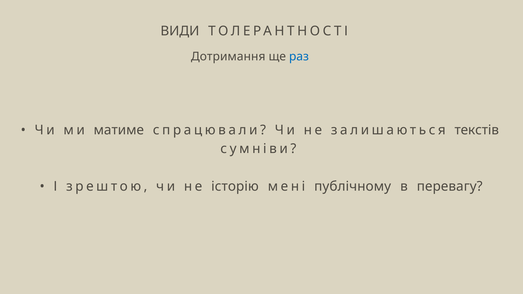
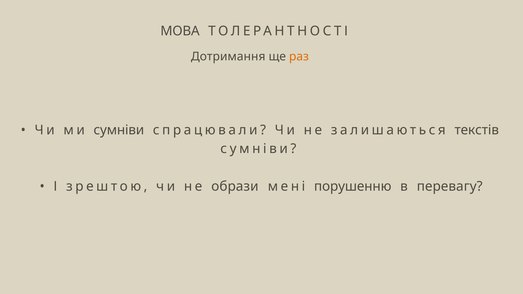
ВИДИ: ВИДИ -> МОВА (180, 31)
раз colour: blue -> orange (299, 56)
ми матиме: матиме -> сумніви (119, 130)
історію: історію -> образи (235, 186)
публічному: публічному -> порушенню (353, 186)
